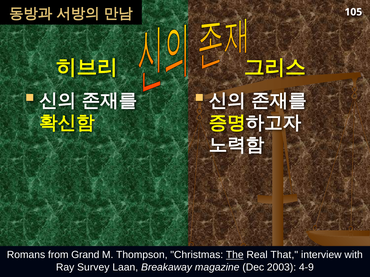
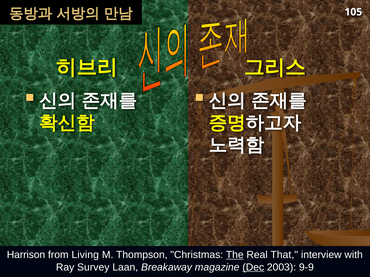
Romans: Romans -> Harrison (26, 255)
Grand: Grand -> Living (85, 255)
Dec underline: none -> present (253, 268)
4-9: 4-9 -> 9-9 (306, 268)
